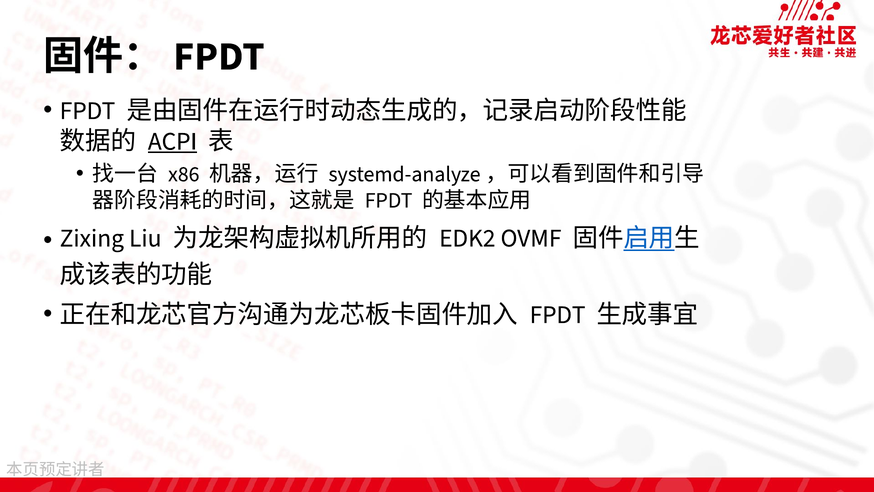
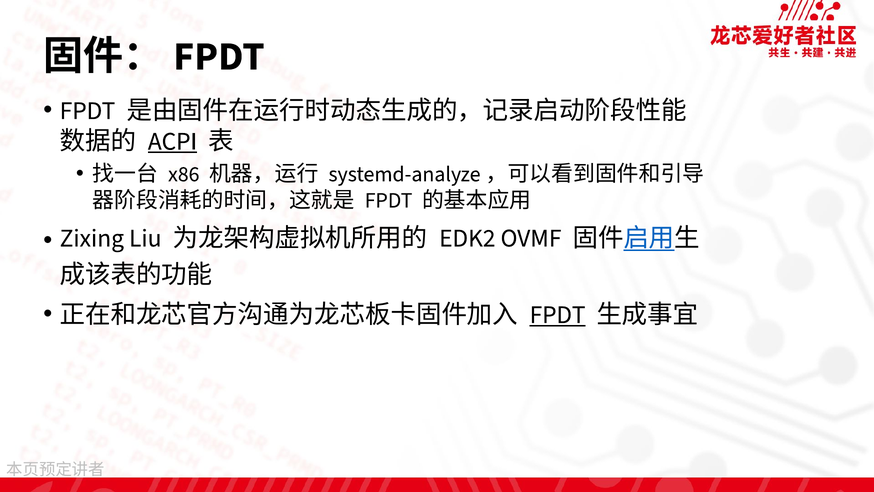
FPDT underline: none -> present (558, 314)
